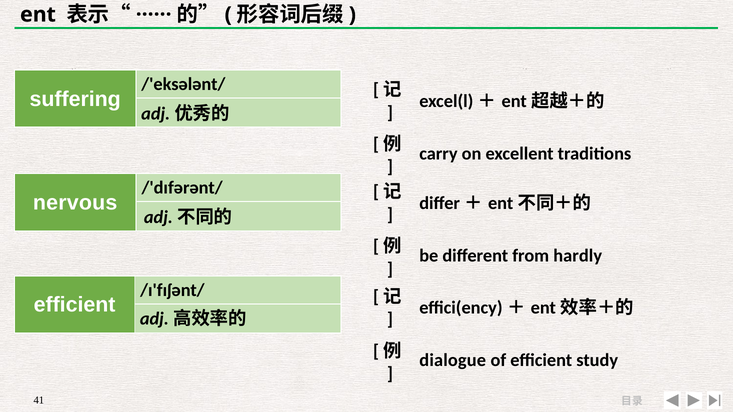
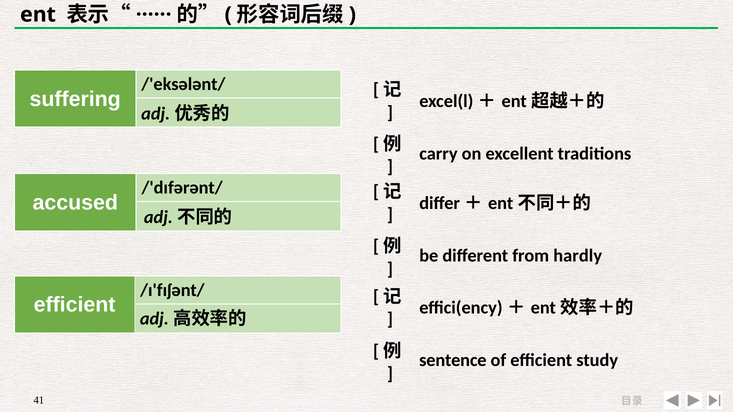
nervous: nervous -> accused (75, 203)
dialogue: dialogue -> sentence (453, 361)
